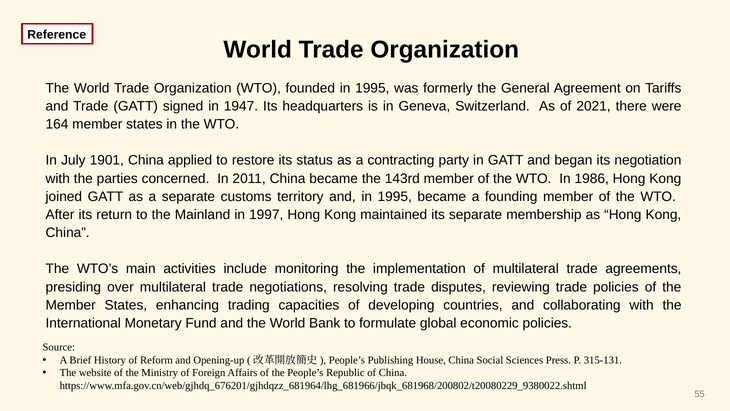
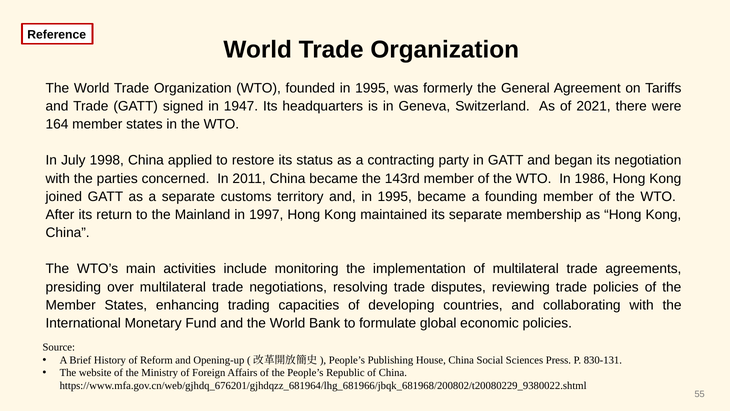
1901: 1901 -> 1998 (107, 160)
315-131: 315-131 -> 830-131 (603, 360)
